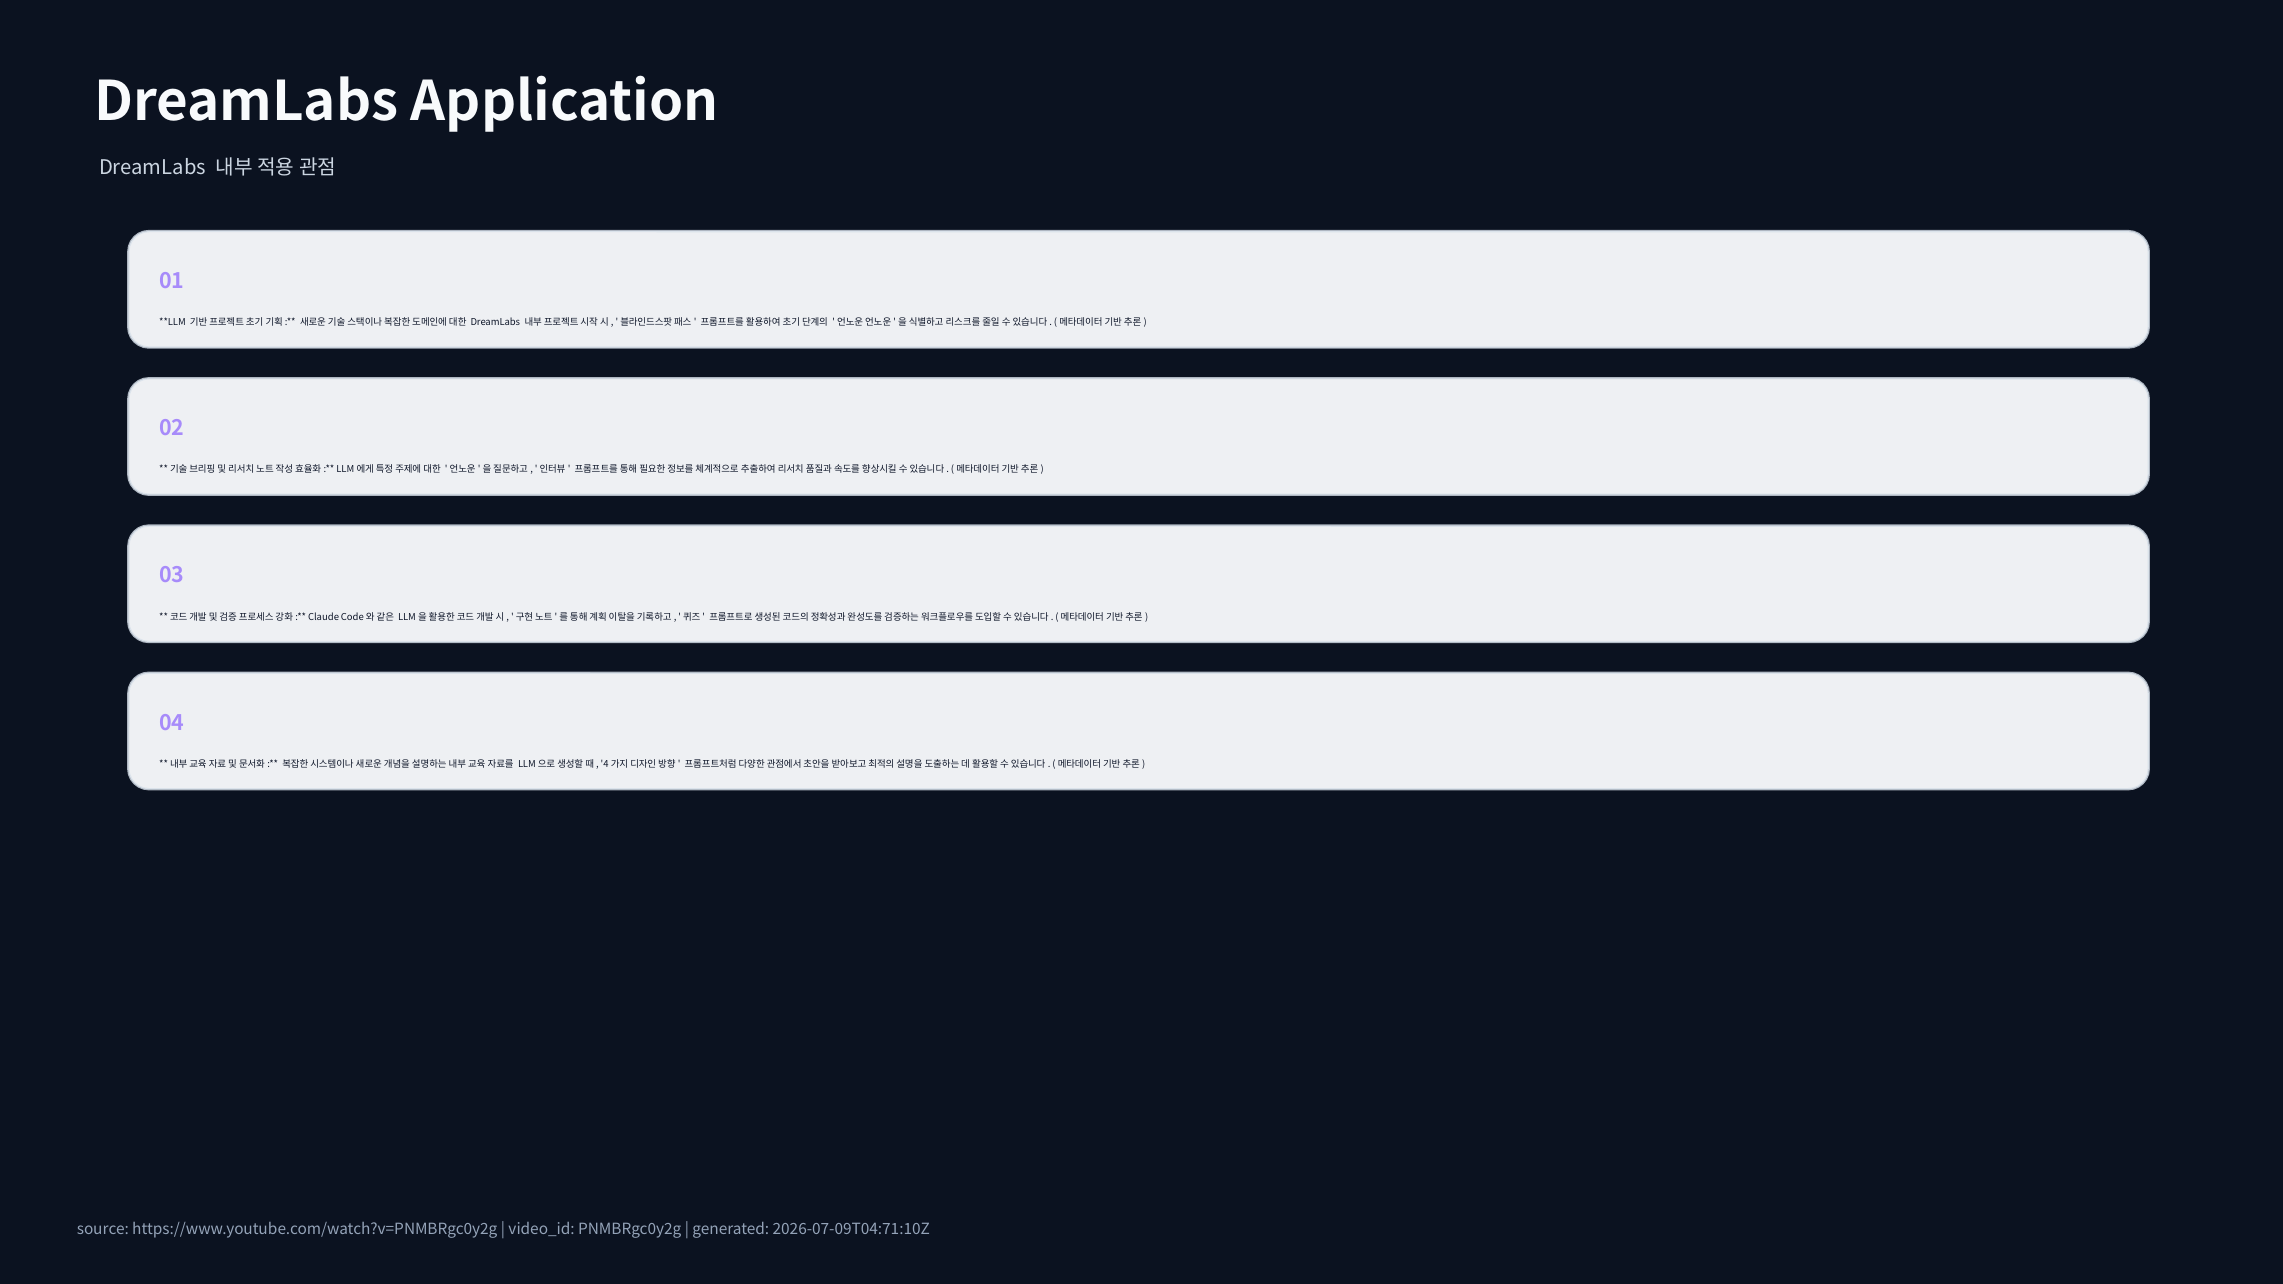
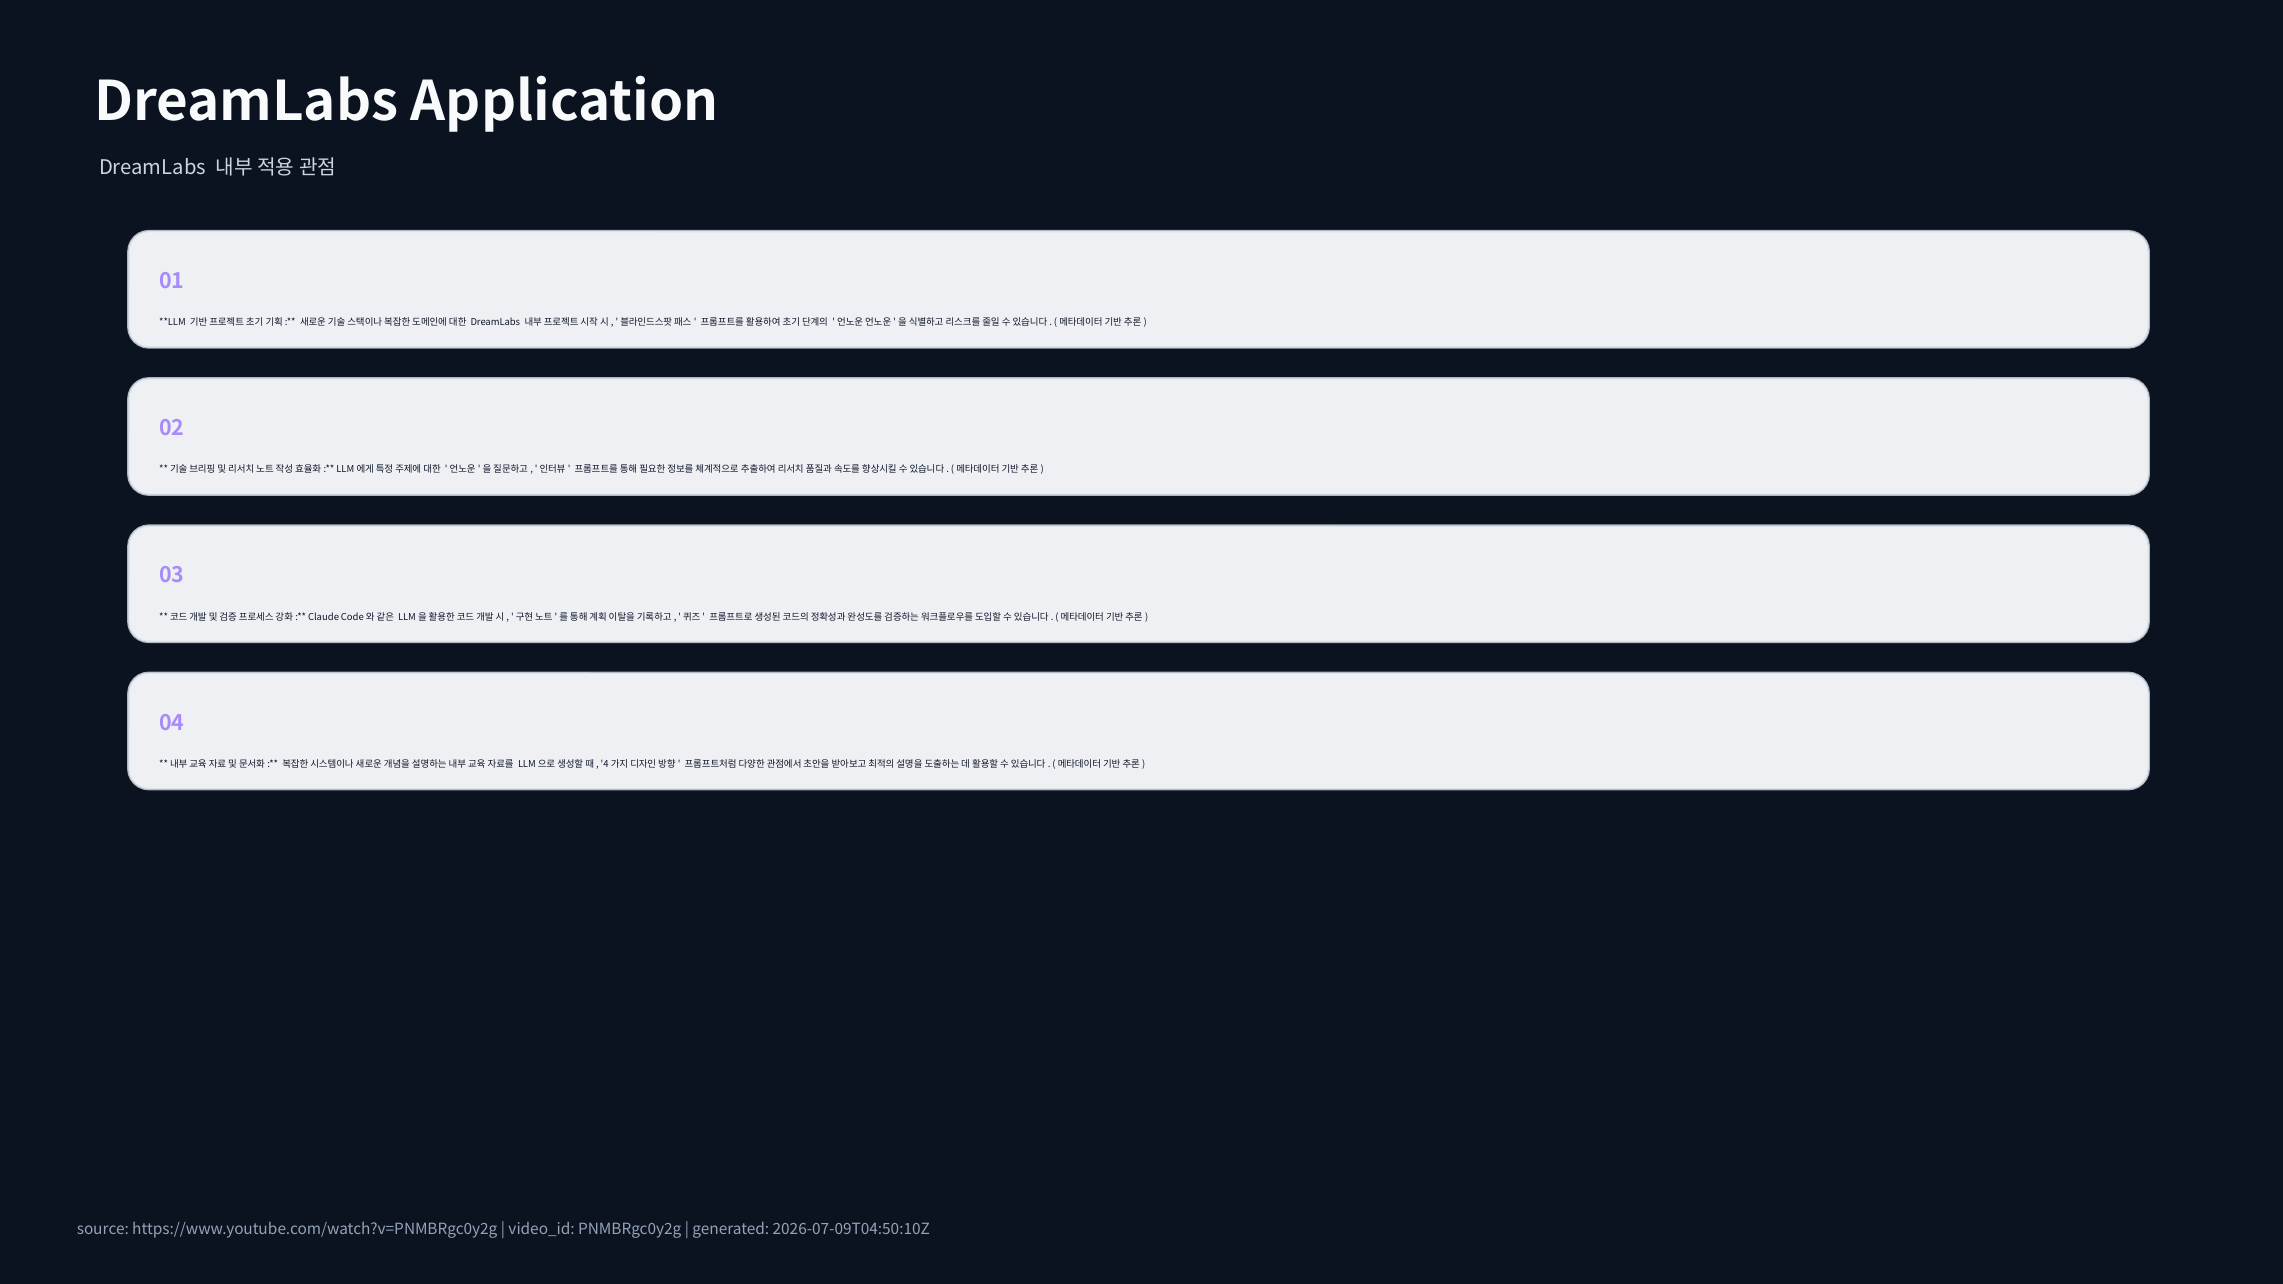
2026-07-09T04:71:10Z: 2026-07-09T04:71:10Z -> 2026-07-09T04:50:10Z (851, 1230)
